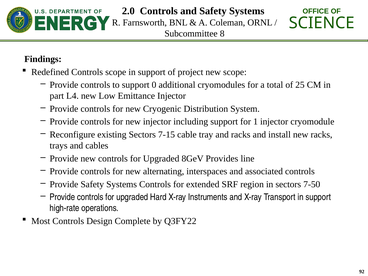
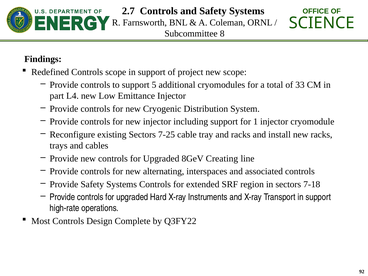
2.0: 2.0 -> 2.7 (128, 11)
0: 0 -> 5 (154, 85)
25: 25 -> 33 (300, 85)
7-15: 7-15 -> 7-25 (167, 135)
Provides: Provides -> Creating (222, 158)
7-50: 7-50 -> 7-18 (312, 184)
